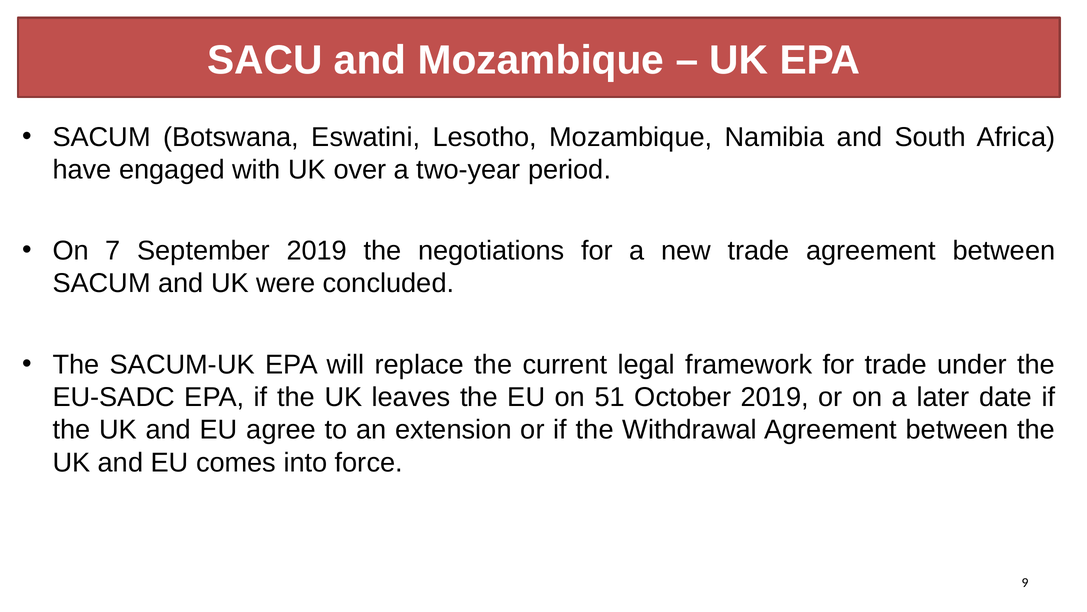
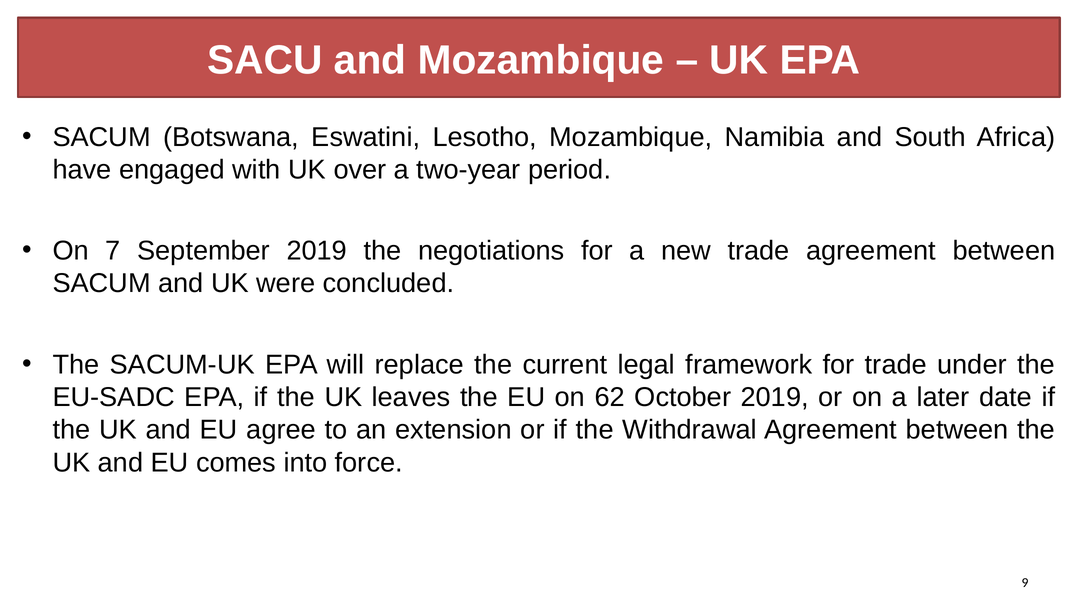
51: 51 -> 62 (610, 397)
